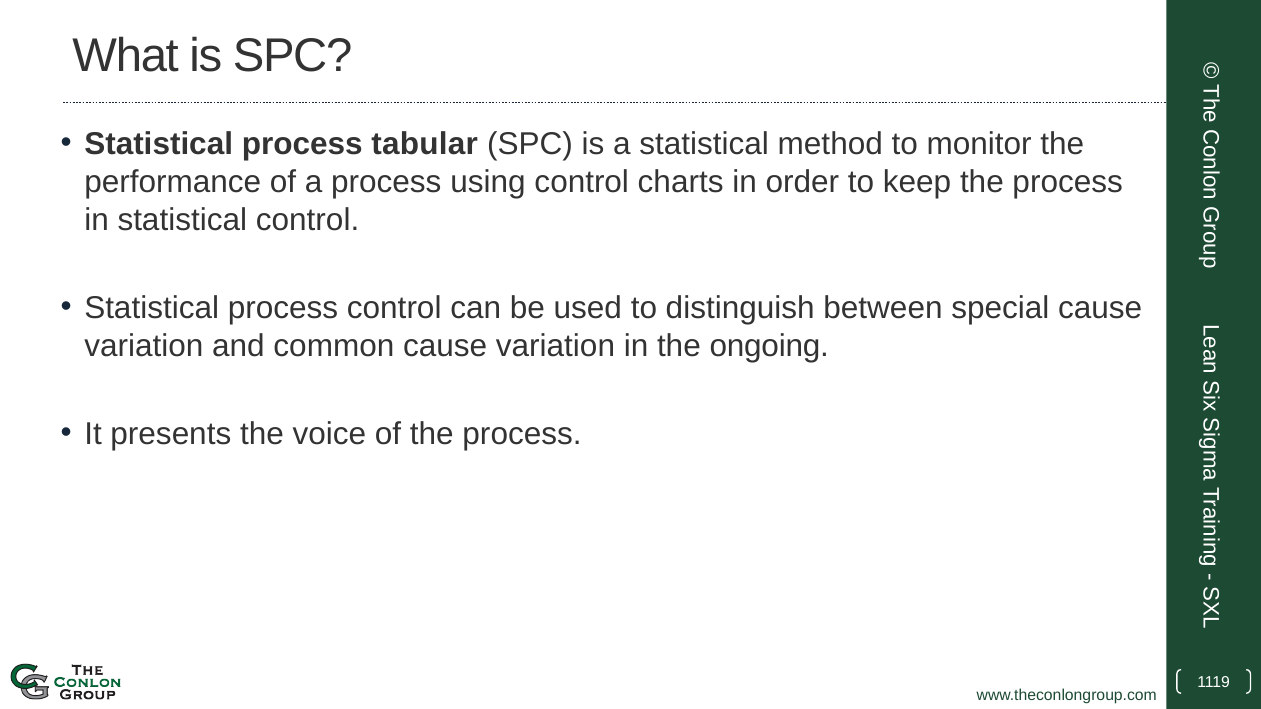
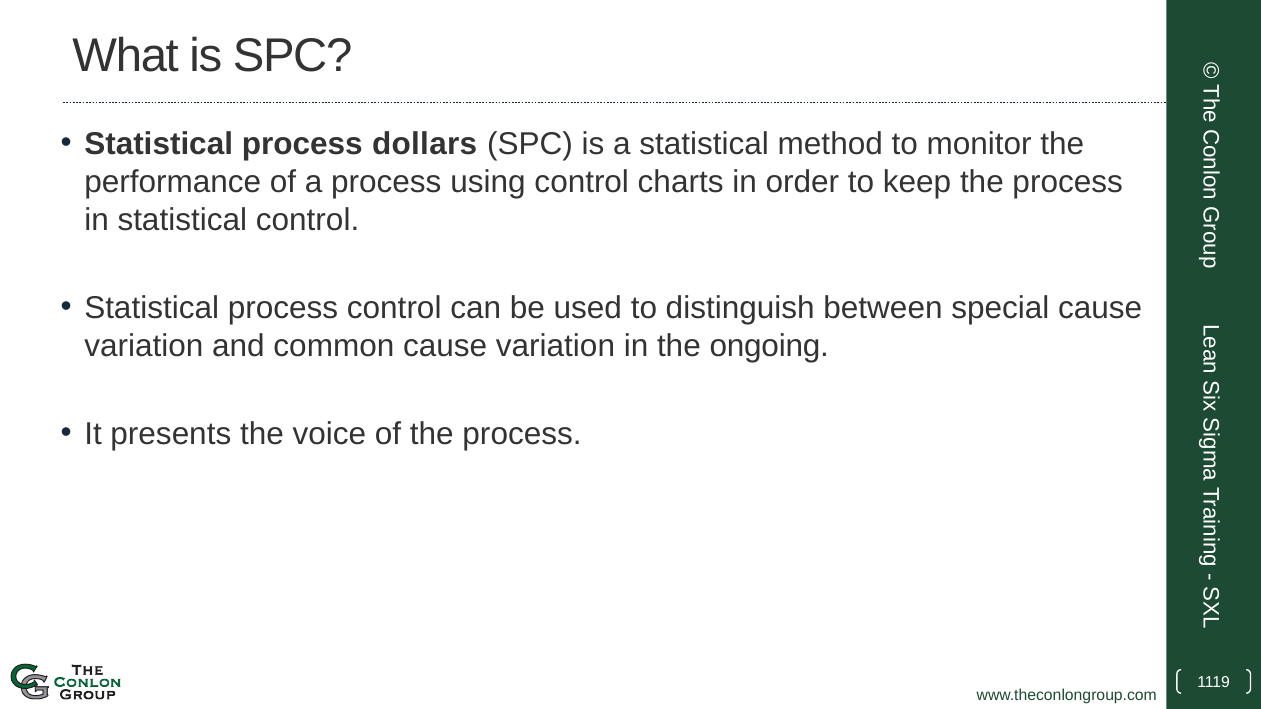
tabular: tabular -> dollars (425, 144)
